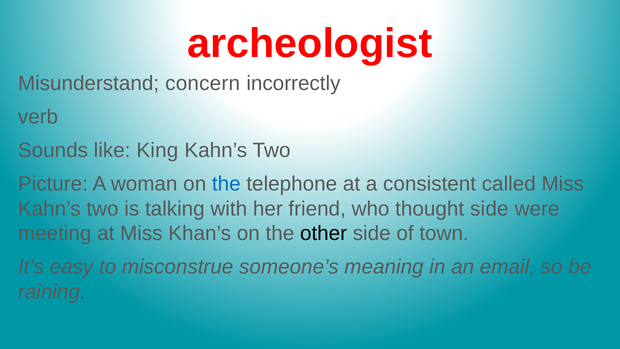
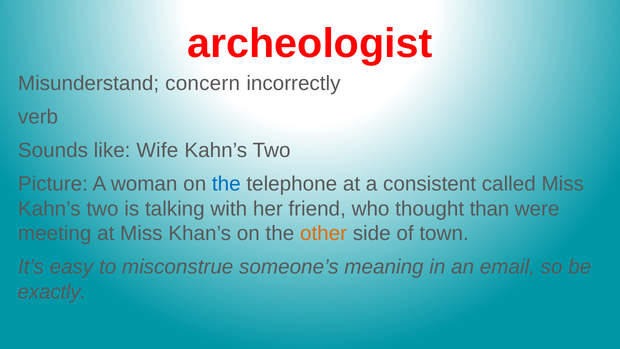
King: King -> Wife (157, 150)
thought side: side -> than (490, 209)
other colour: black -> orange (324, 233)
raining: raining -> exactly (52, 292)
